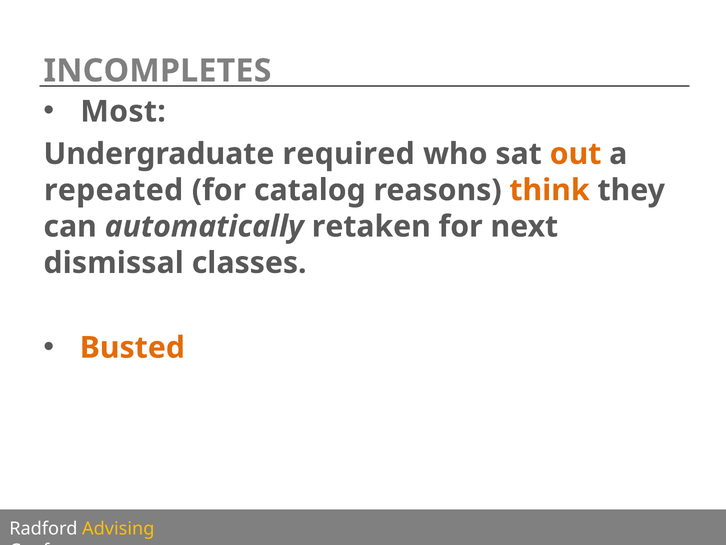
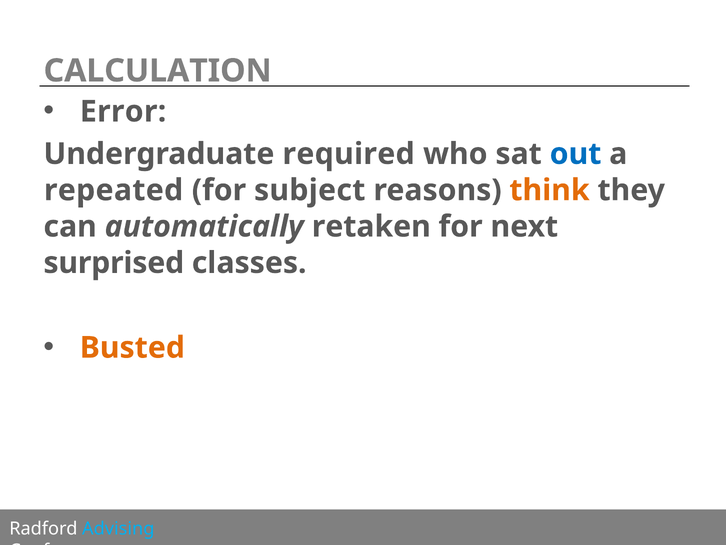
INCOMPLETES: INCOMPLETES -> CALCULATION (158, 71)
Most: Most -> Error (123, 111)
out colour: orange -> blue (576, 154)
catalog: catalog -> subject (310, 190)
dismissal: dismissal -> surprised (114, 263)
Advising colour: yellow -> light blue (118, 529)
